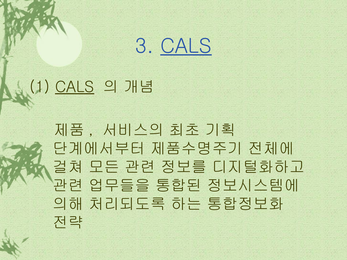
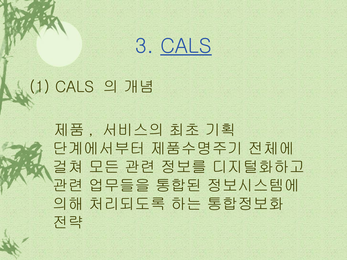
CALS underline: present -> none (75, 87)
